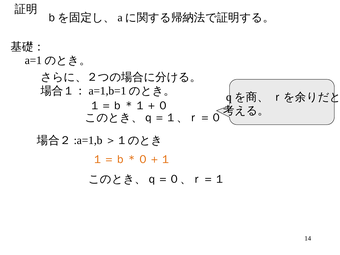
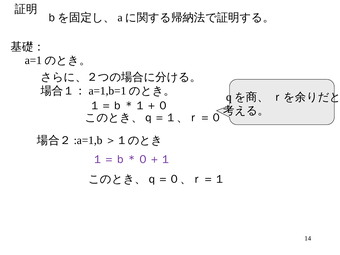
１＝ｂ＊０＋１ colour: orange -> purple (132, 159)
